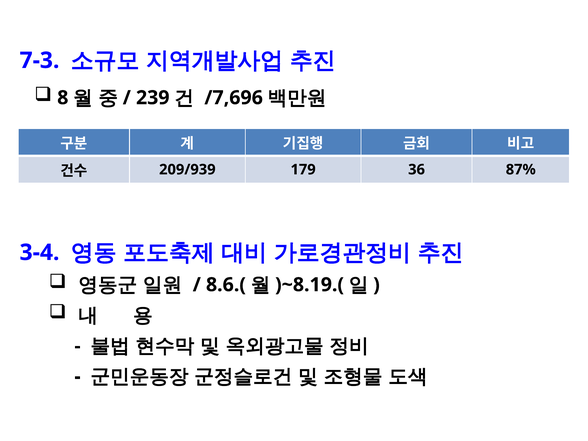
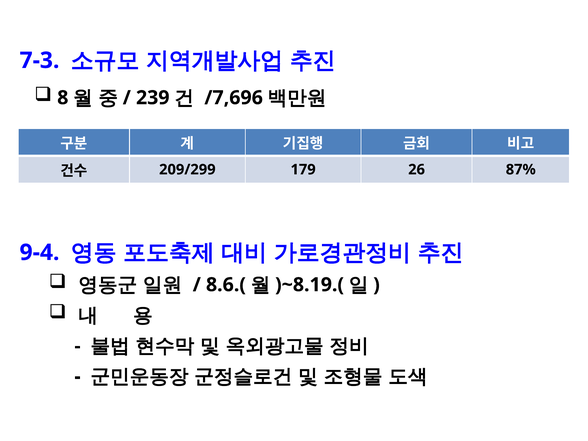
209/939: 209/939 -> 209/299 (187, 170)
36: 36 -> 26 (417, 170)
3-4: 3-4 -> 9-4 (39, 252)
